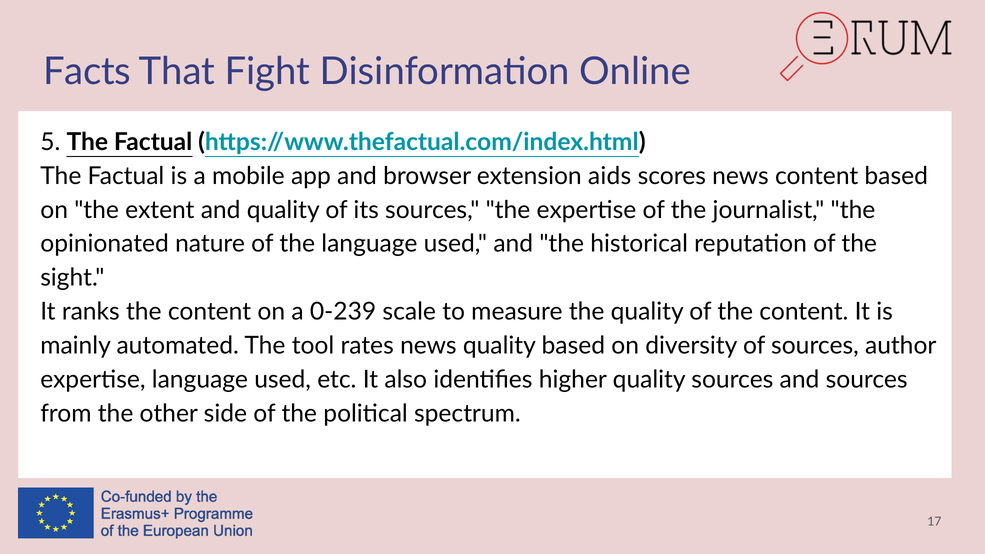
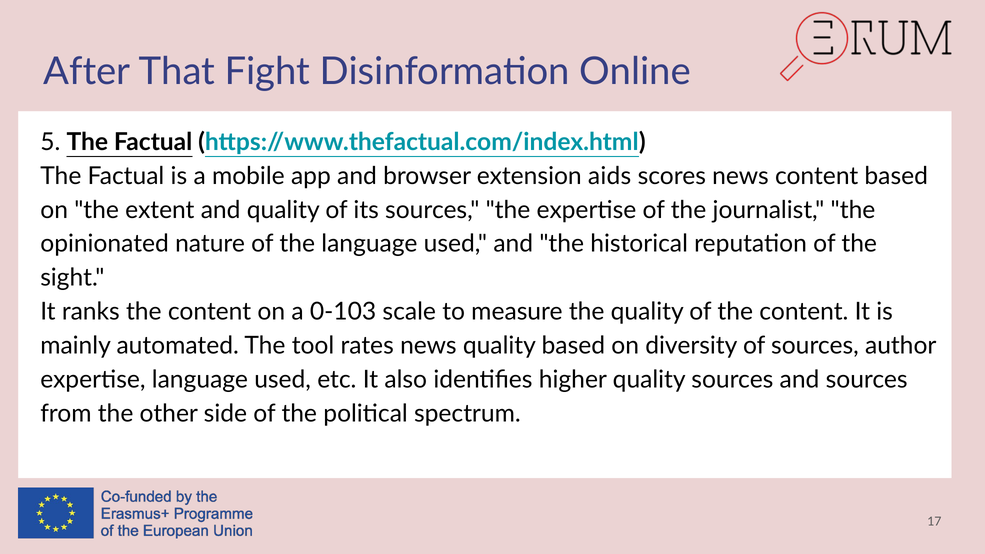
Facts: Facts -> After (87, 72)
0-239: 0-239 -> 0-103 (343, 312)
